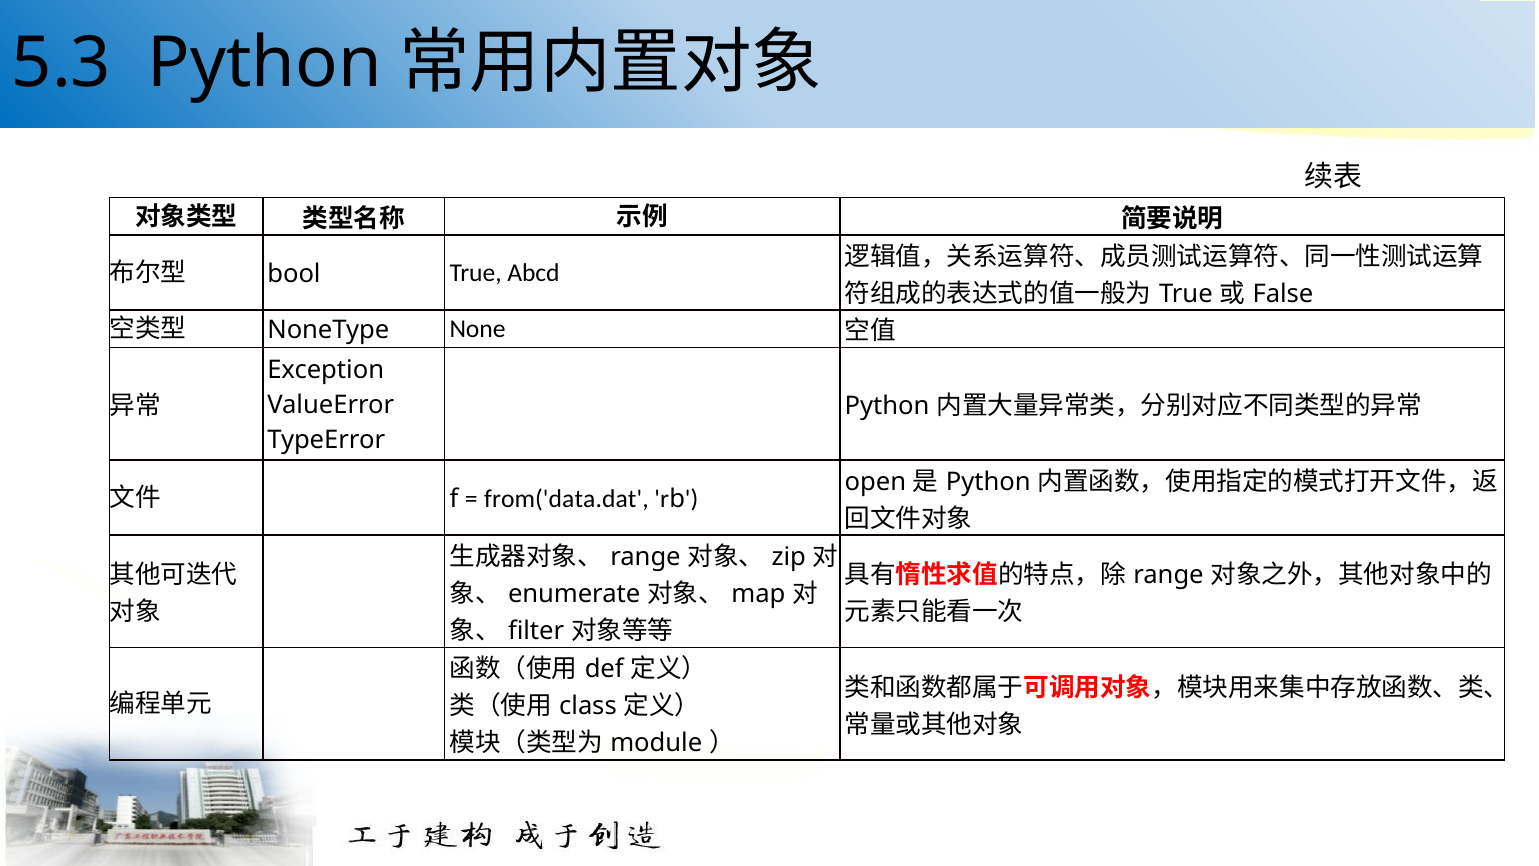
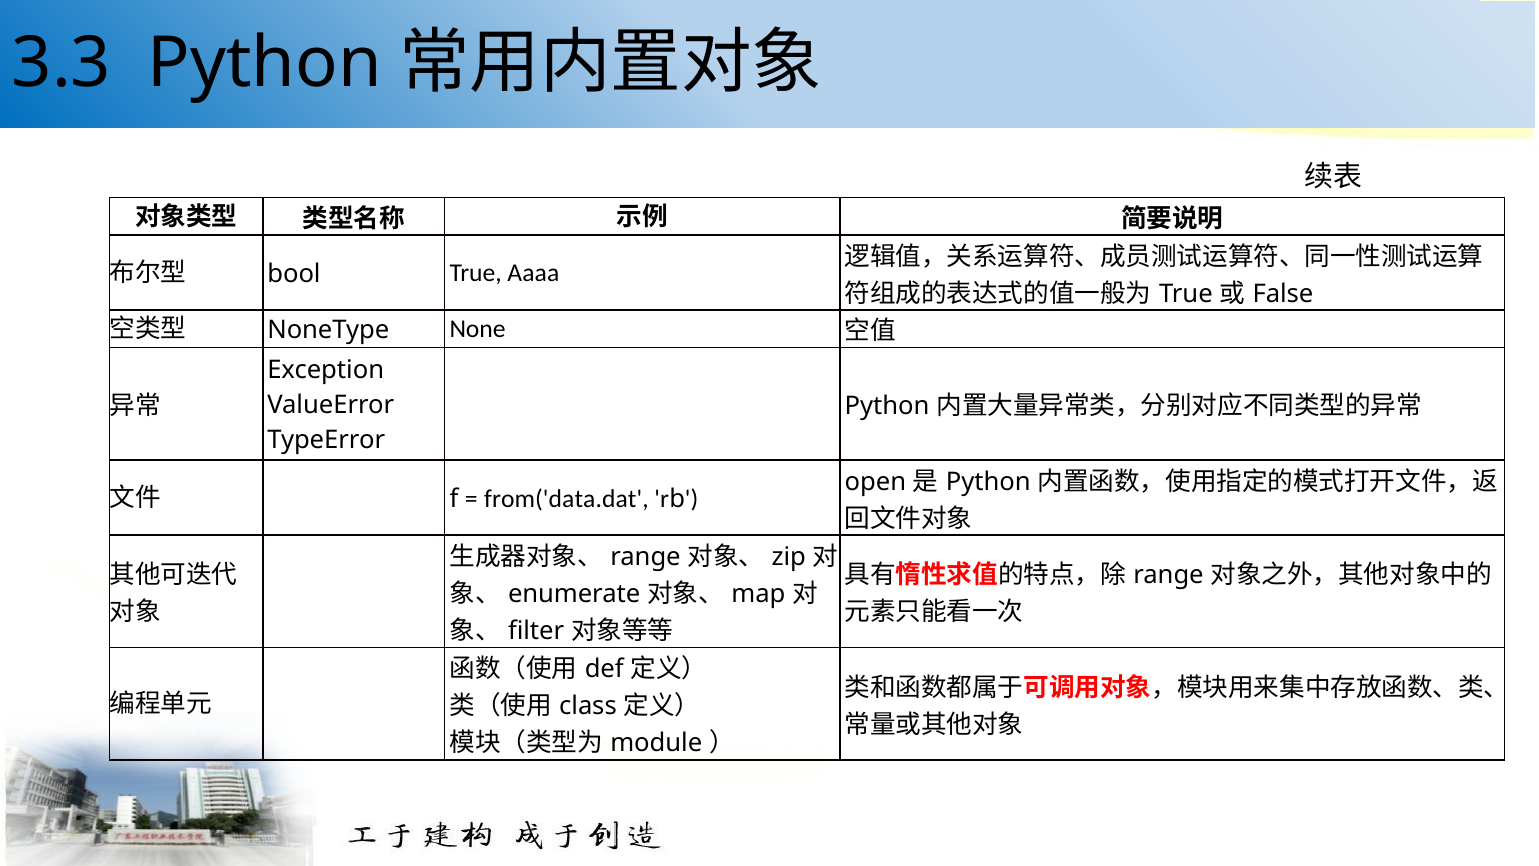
5.3: 5.3 -> 3.3 (62, 63)
Abcd: Abcd -> Aaaa (533, 273)
